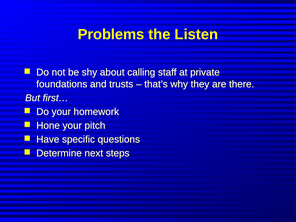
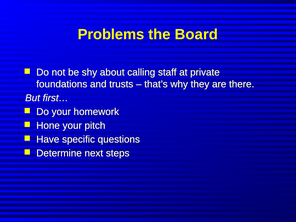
Listen: Listen -> Board (196, 34)
